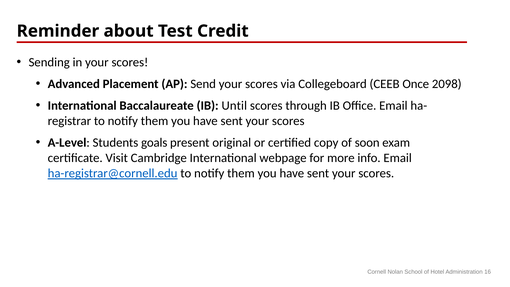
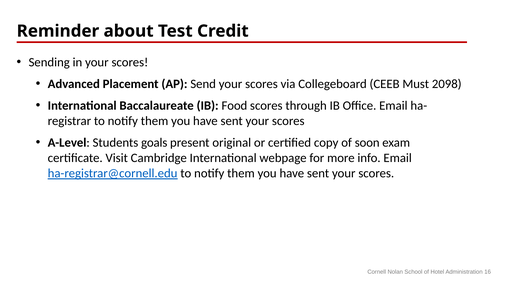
Once: Once -> Must (416, 84)
Until: Until -> Food (234, 106)
